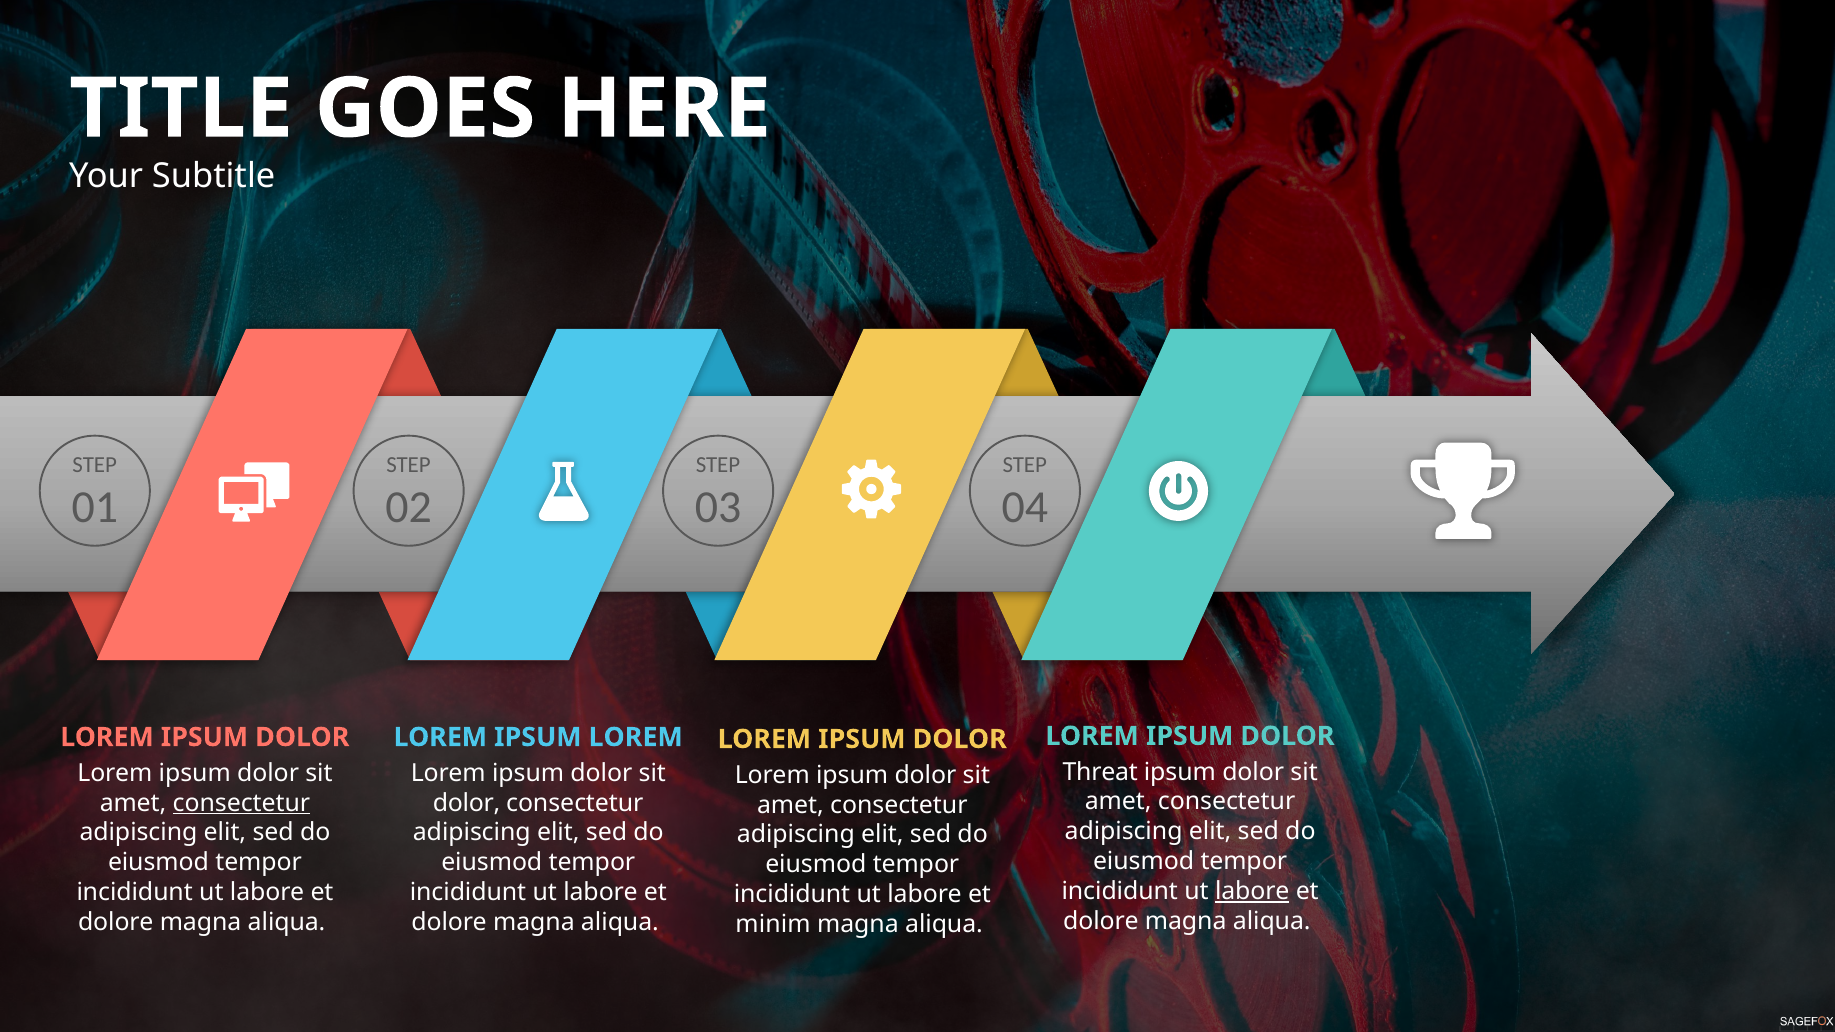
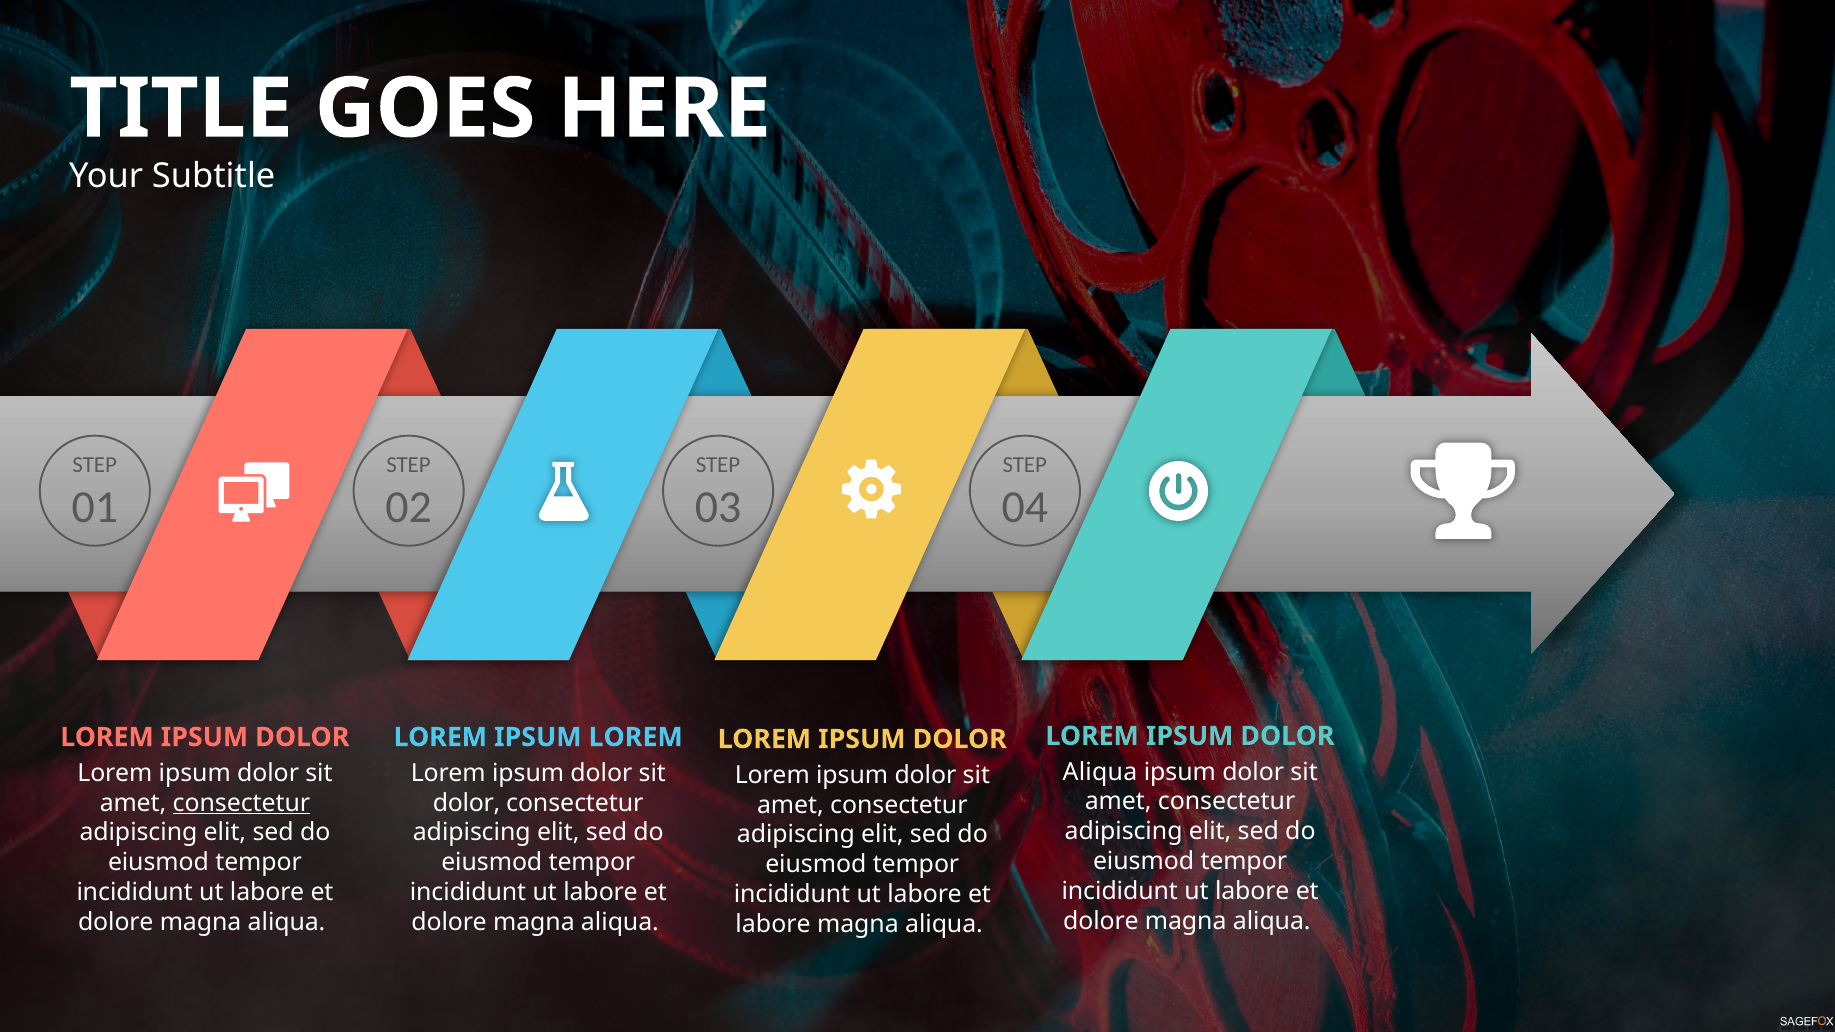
Threat: Threat -> Aliqua (1100, 772)
labore underline: present -> none (1252, 891)
minim: minim -> labore (773, 924)
